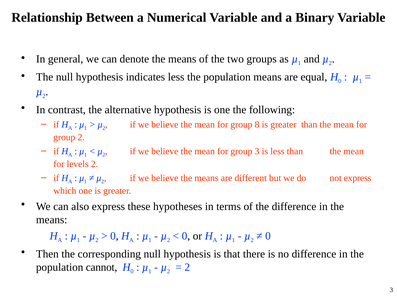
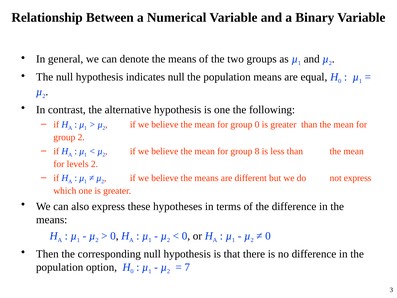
indicates less: less -> null (176, 77)
group 8: 8 -> 0 (257, 124)
group 3: 3 -> 8 (257, 151)
cannot: cannot -> option (102, 267)
2: 2 -> 7 (187, 267)
